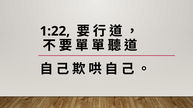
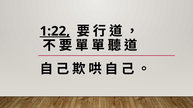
1:22 underline: none -> present (55, 31)
